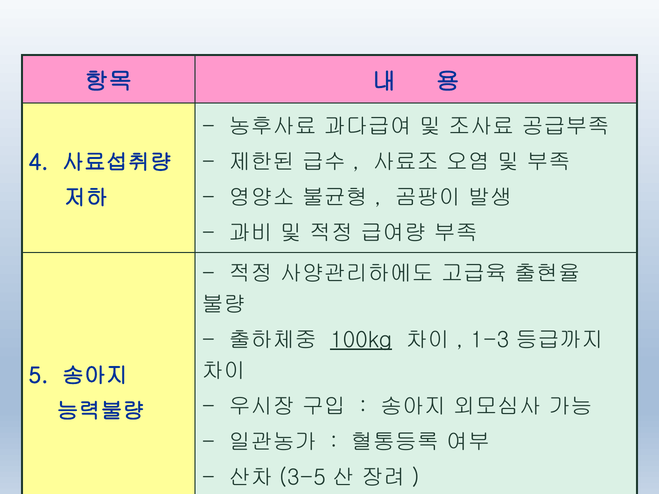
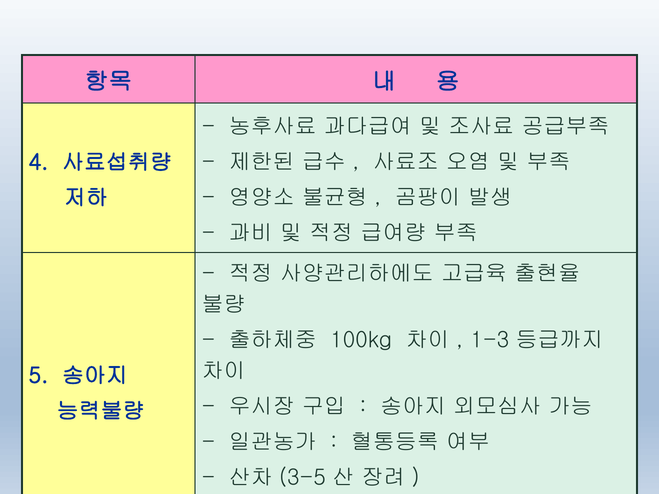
100kg underline: present -> none (361, 340)
